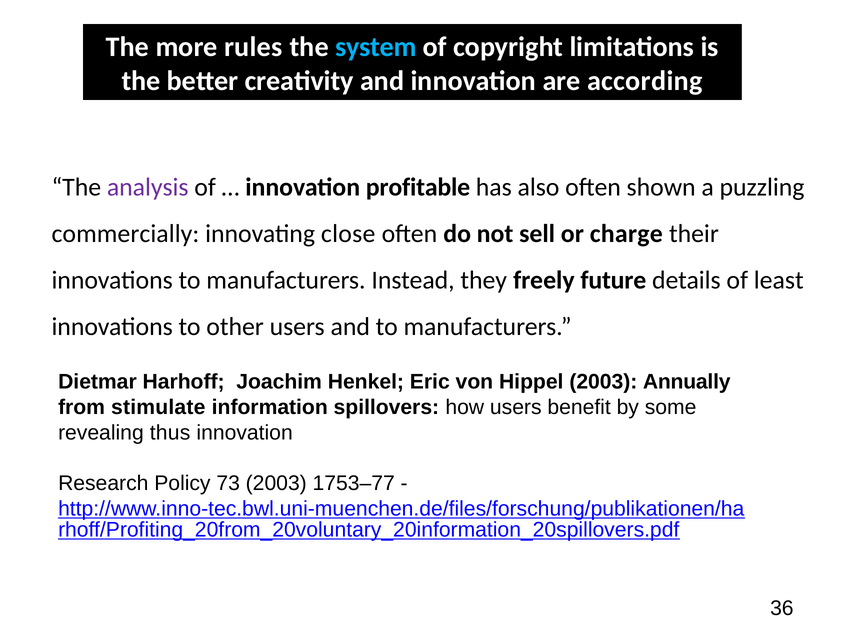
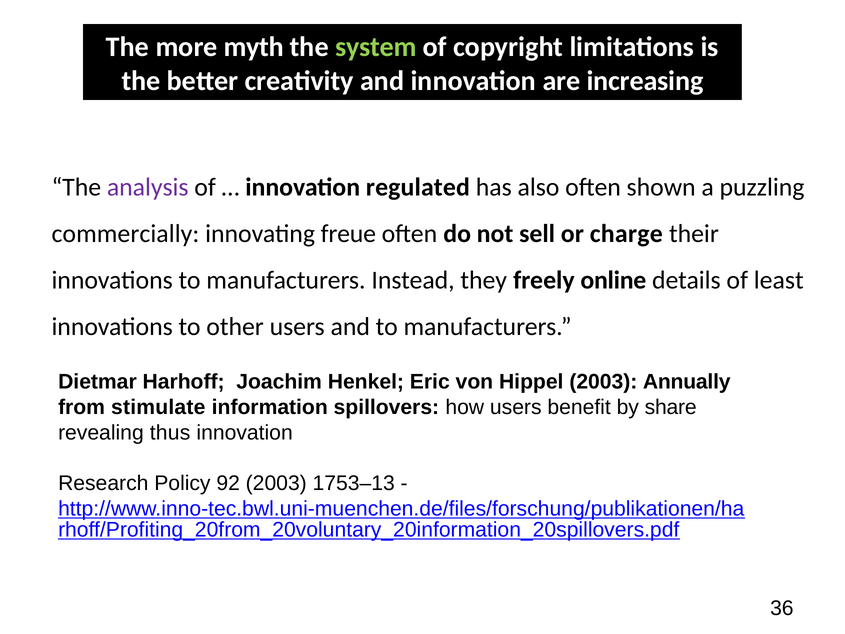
rules: rules -> myth (254, 47)
system colour: light blue -> light green (376, 47)
according: according -> increasing (645, 81)
profitable: profitable -> regulated (418, 187)
close: close -> freue (348, 234)
future: future -> online (613, 280)
some: some -> share (671, 407)
73: 73 -> 92 (228, 483)
1753–77: 1753–77 -> 1753–13 (354, 483)
